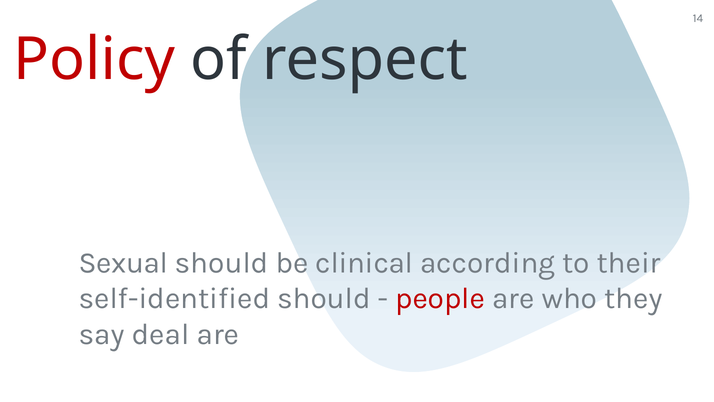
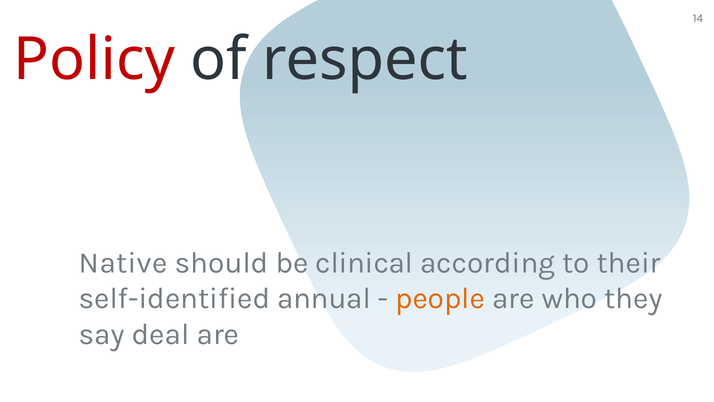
Sexual: Sexual -> Native (123, 263)
self-identified should: should -> annual (324, 298)
people colour: red -> orange (440, 298)
